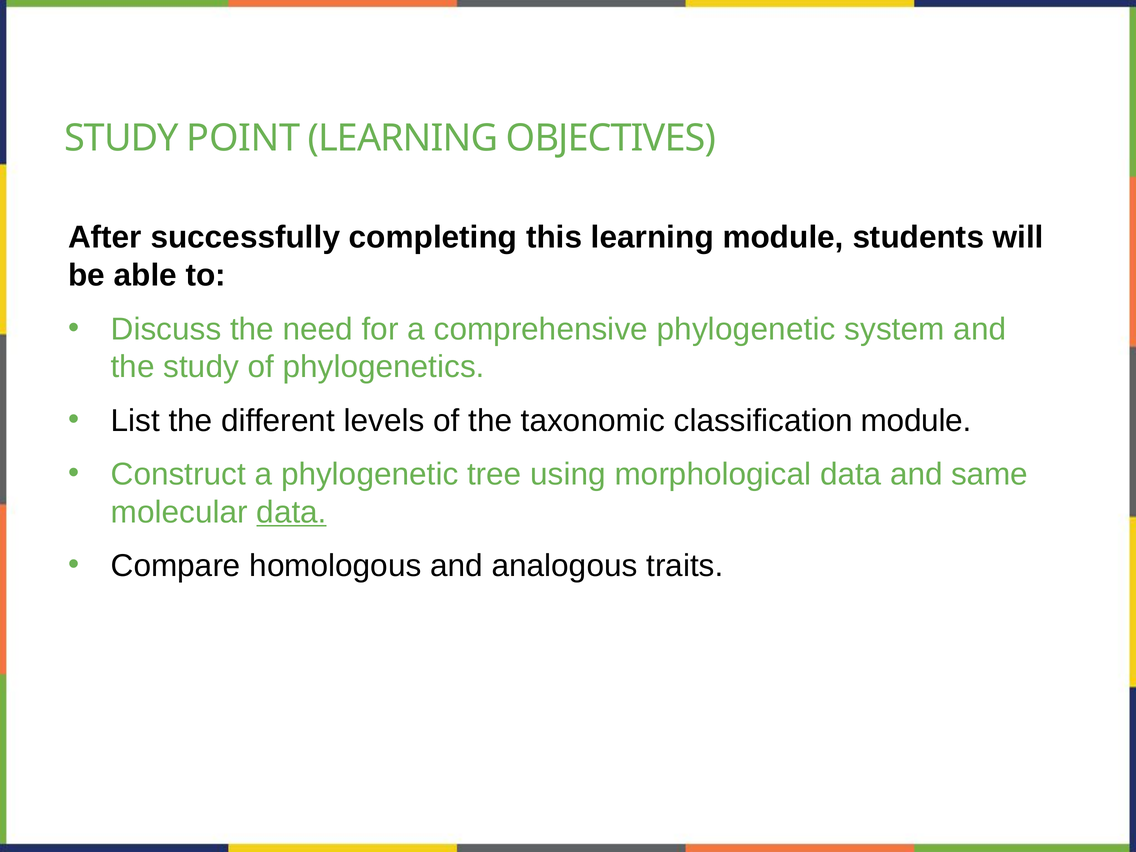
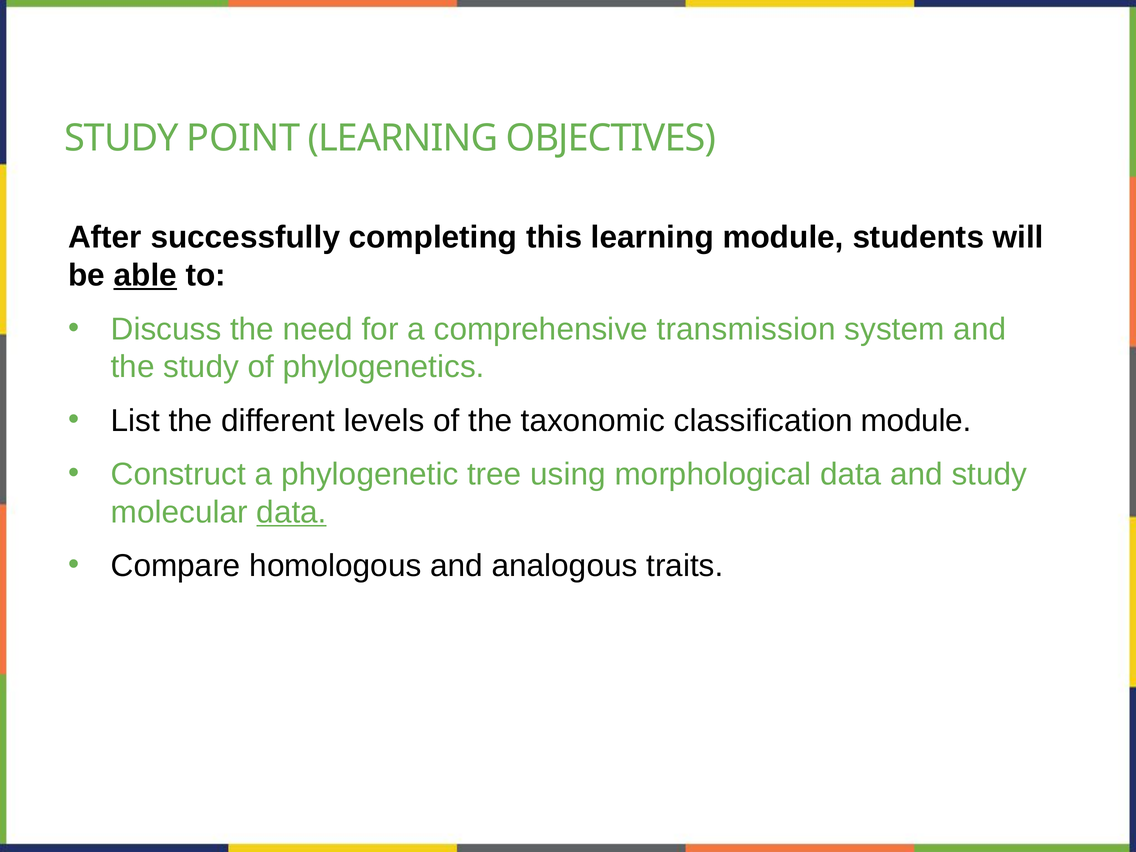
able underline: none -> present (145, 275)
comprehensive phylogenetic: phylogenetic -> transmission (746, 329)
and same: same -> study (989, 474)
